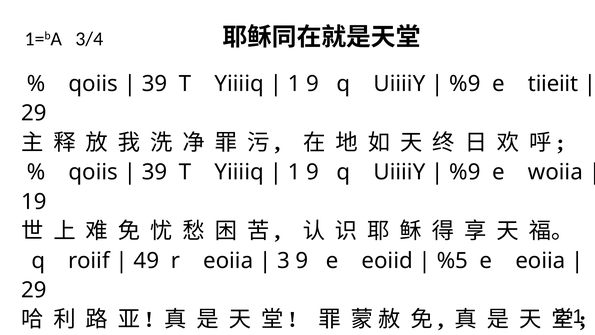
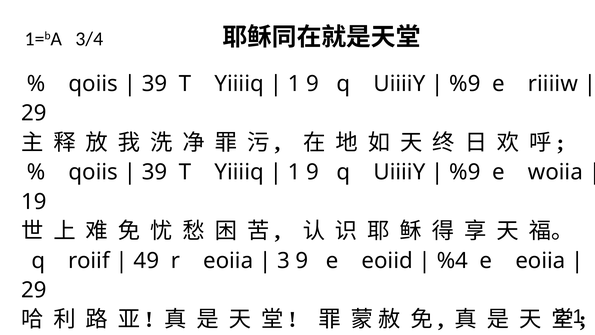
tiieiit: tiieiit -> riiiiw (553, 84)
%5: %5 -> %4 (452, 260)
